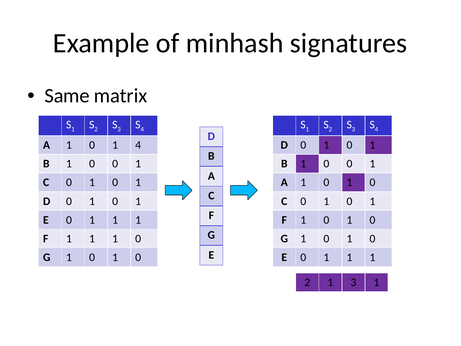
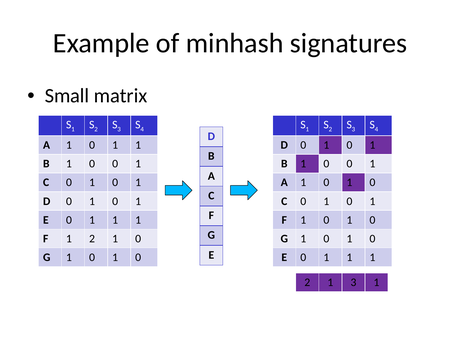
Same: Same -> Small (67, 96)
1 0 1 4: 4 -> 1 (138, 145)
F 1 1: 1 -> 2 (92, 238)
